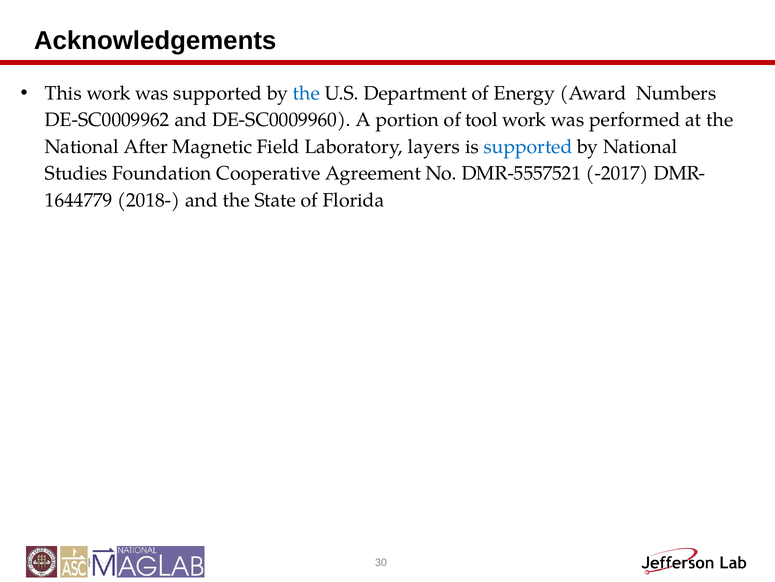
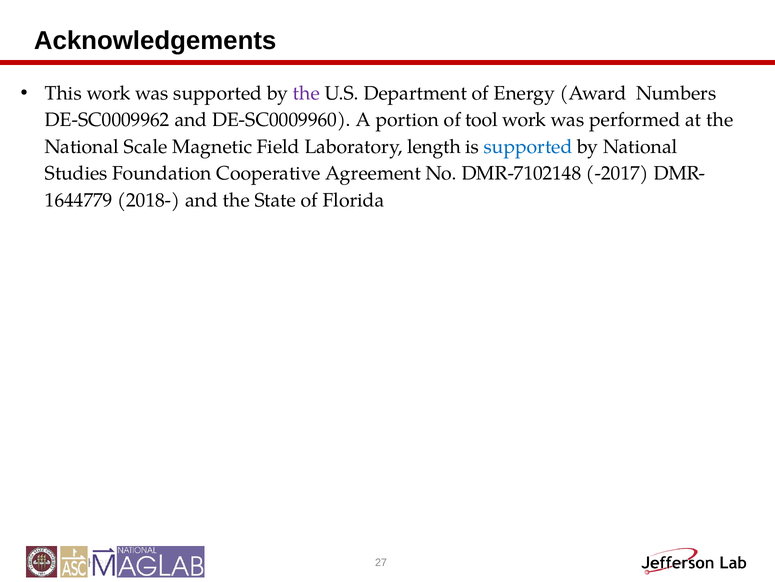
the colour: blue -> purple (306, 93)
After: After -> Scale (146, 147)
layers: layers -> length (434, 147)
DMR-5557521: DMR-5557521 -> DMR-7102148 (521, 173)
30: 30 -> 27 (381, 562)
